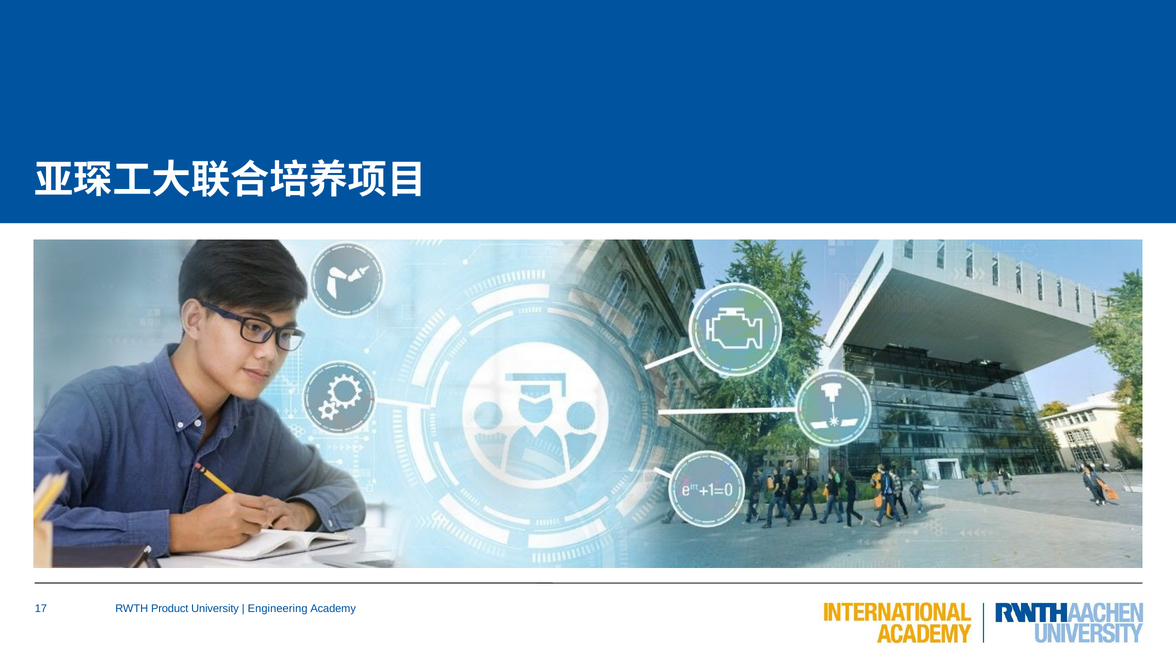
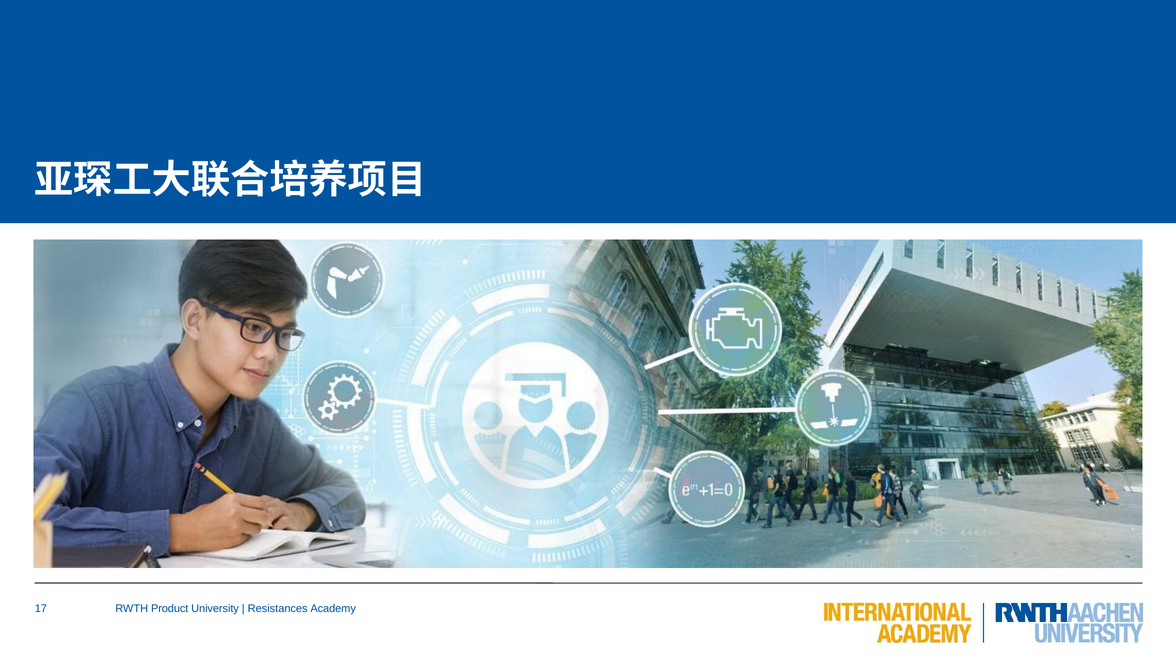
Engineering: Engineering -> Resistances (278, 608)
